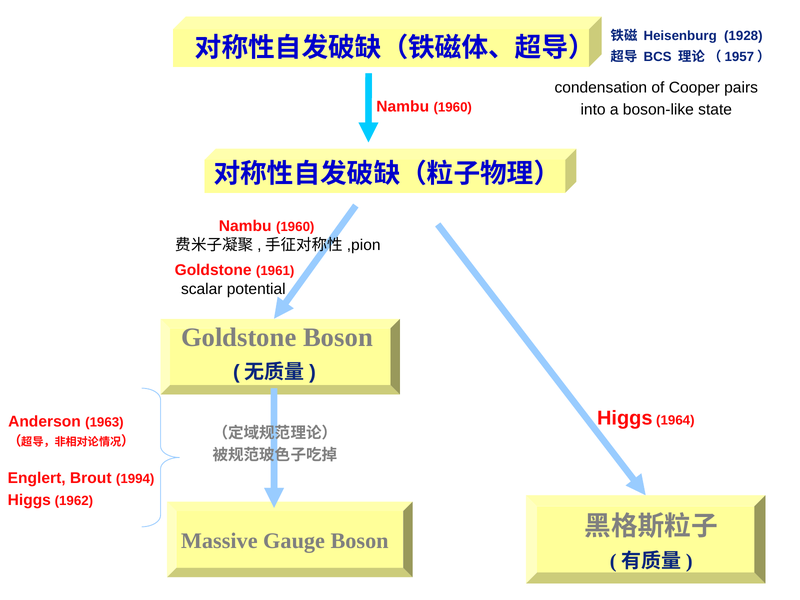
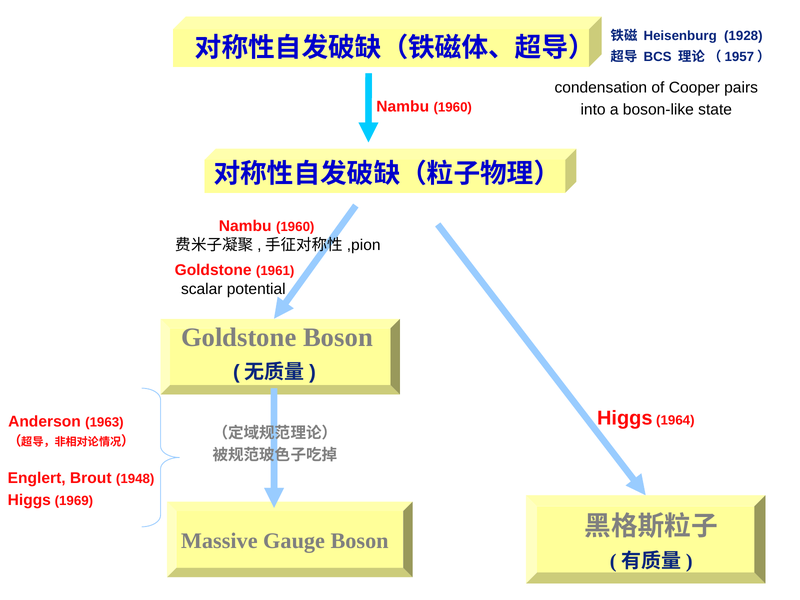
1994: 1994 -> 1948 (135, 479)
1962: 1962 -> 1969 (74, 501)
